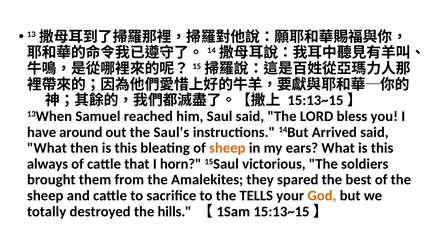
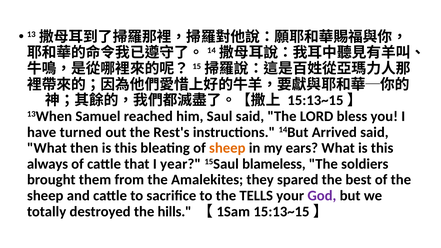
around: around -> turned (81, 132)
Saul's: Saul's -> Rest's (171, 132)
horn: horn -> year (181, 164)
victorious: victorious -> blameless (274, 164)
God colour: orange -> purple (322, 196)
